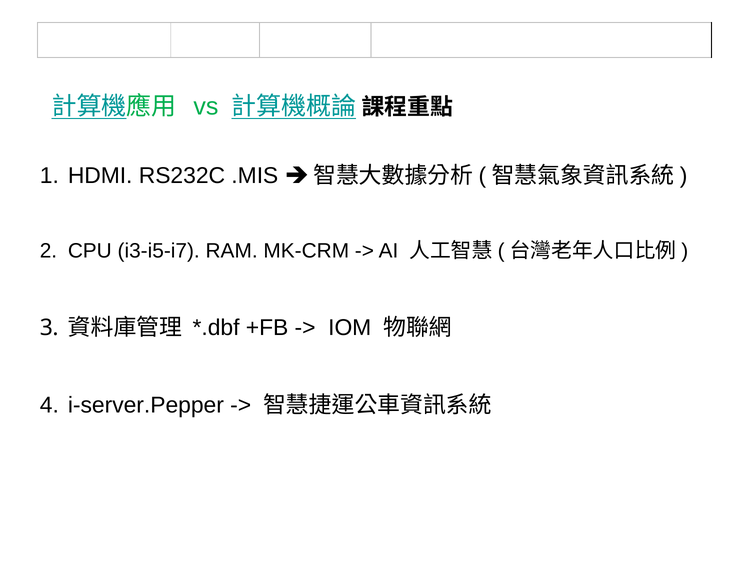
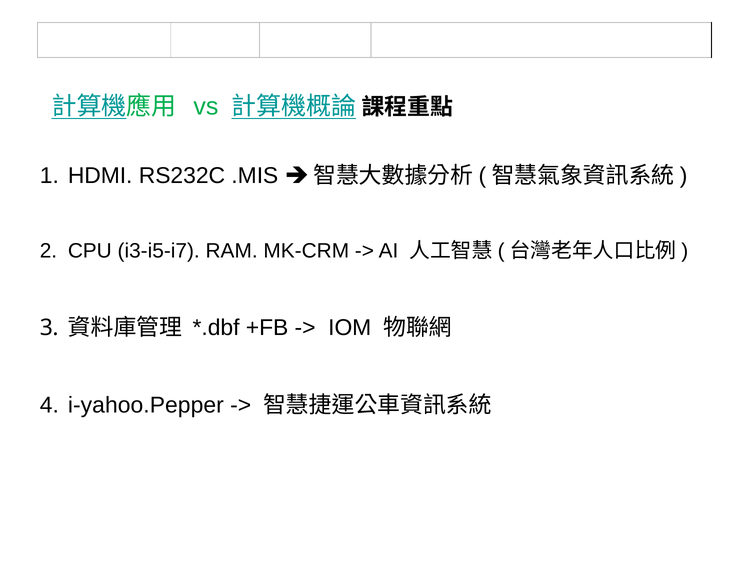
i-server.Pepper: i-server.Pepper -> i-yahoo.Pepper (146, 406)
